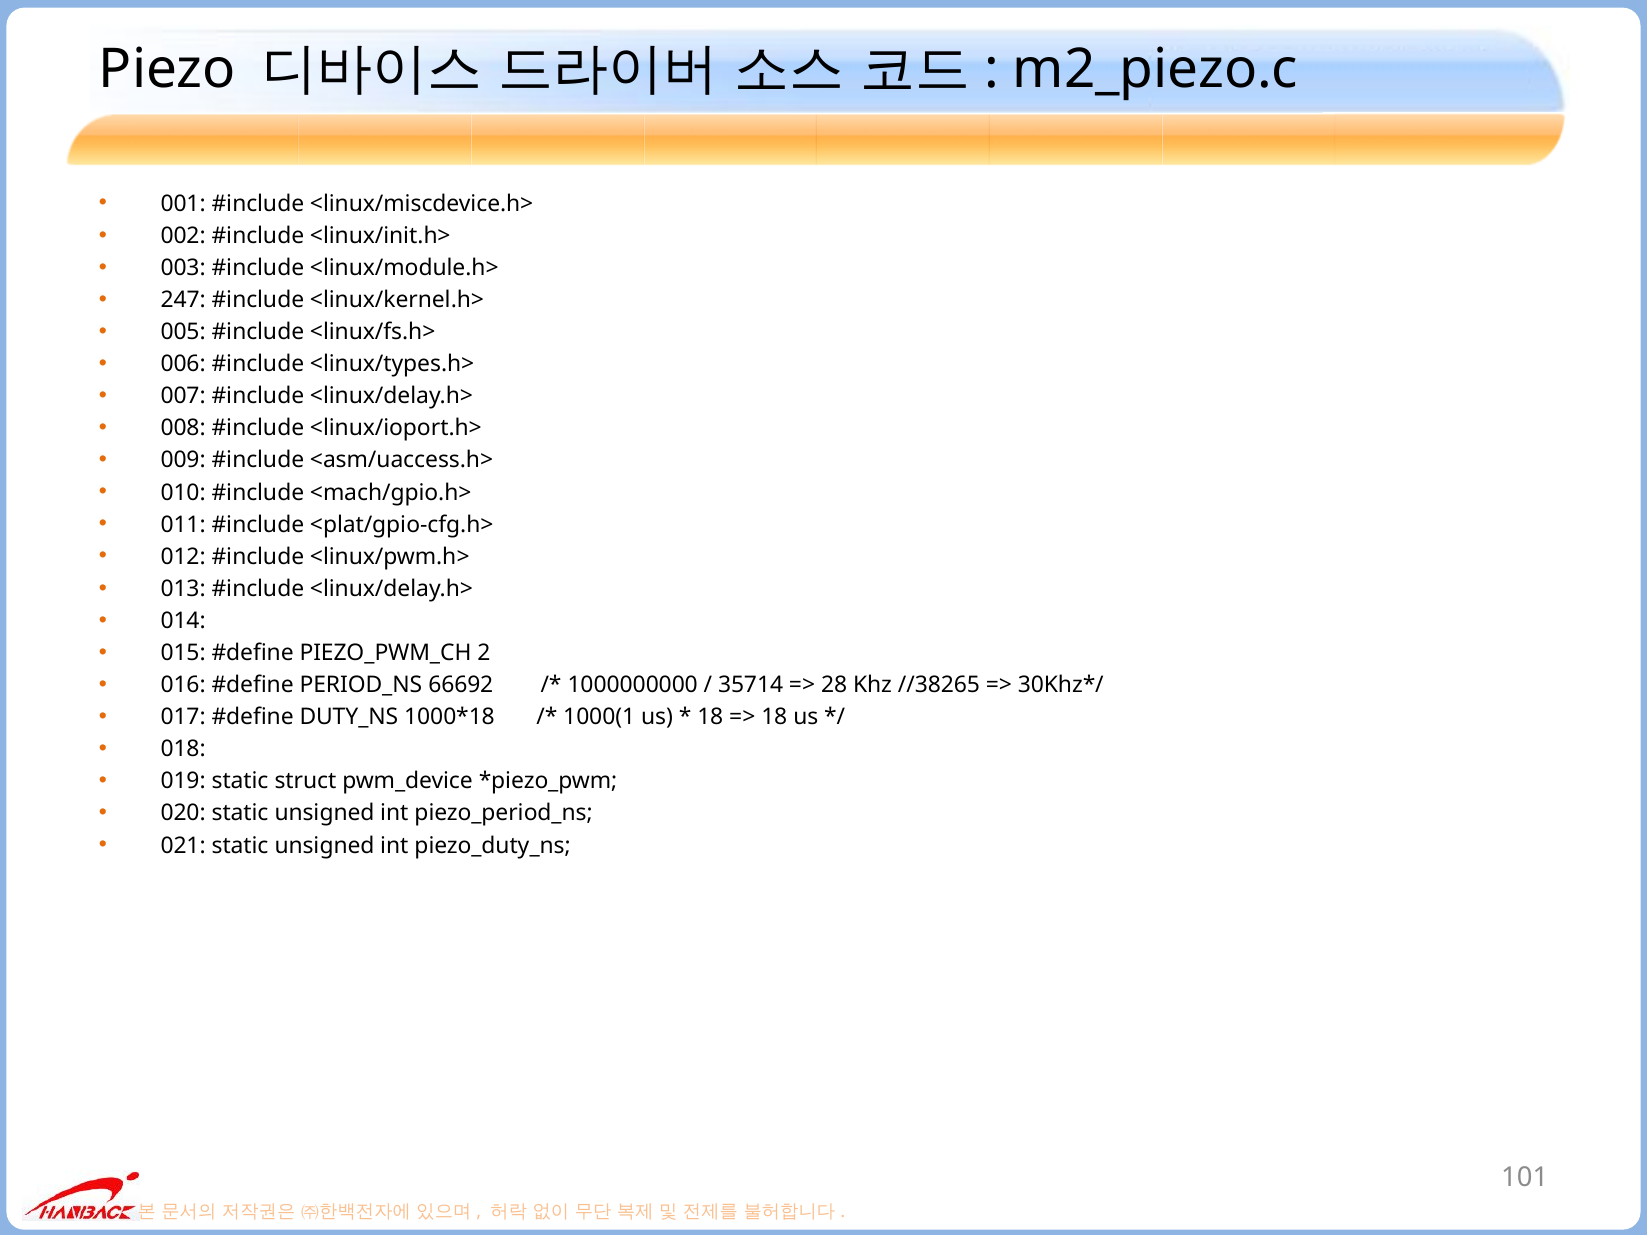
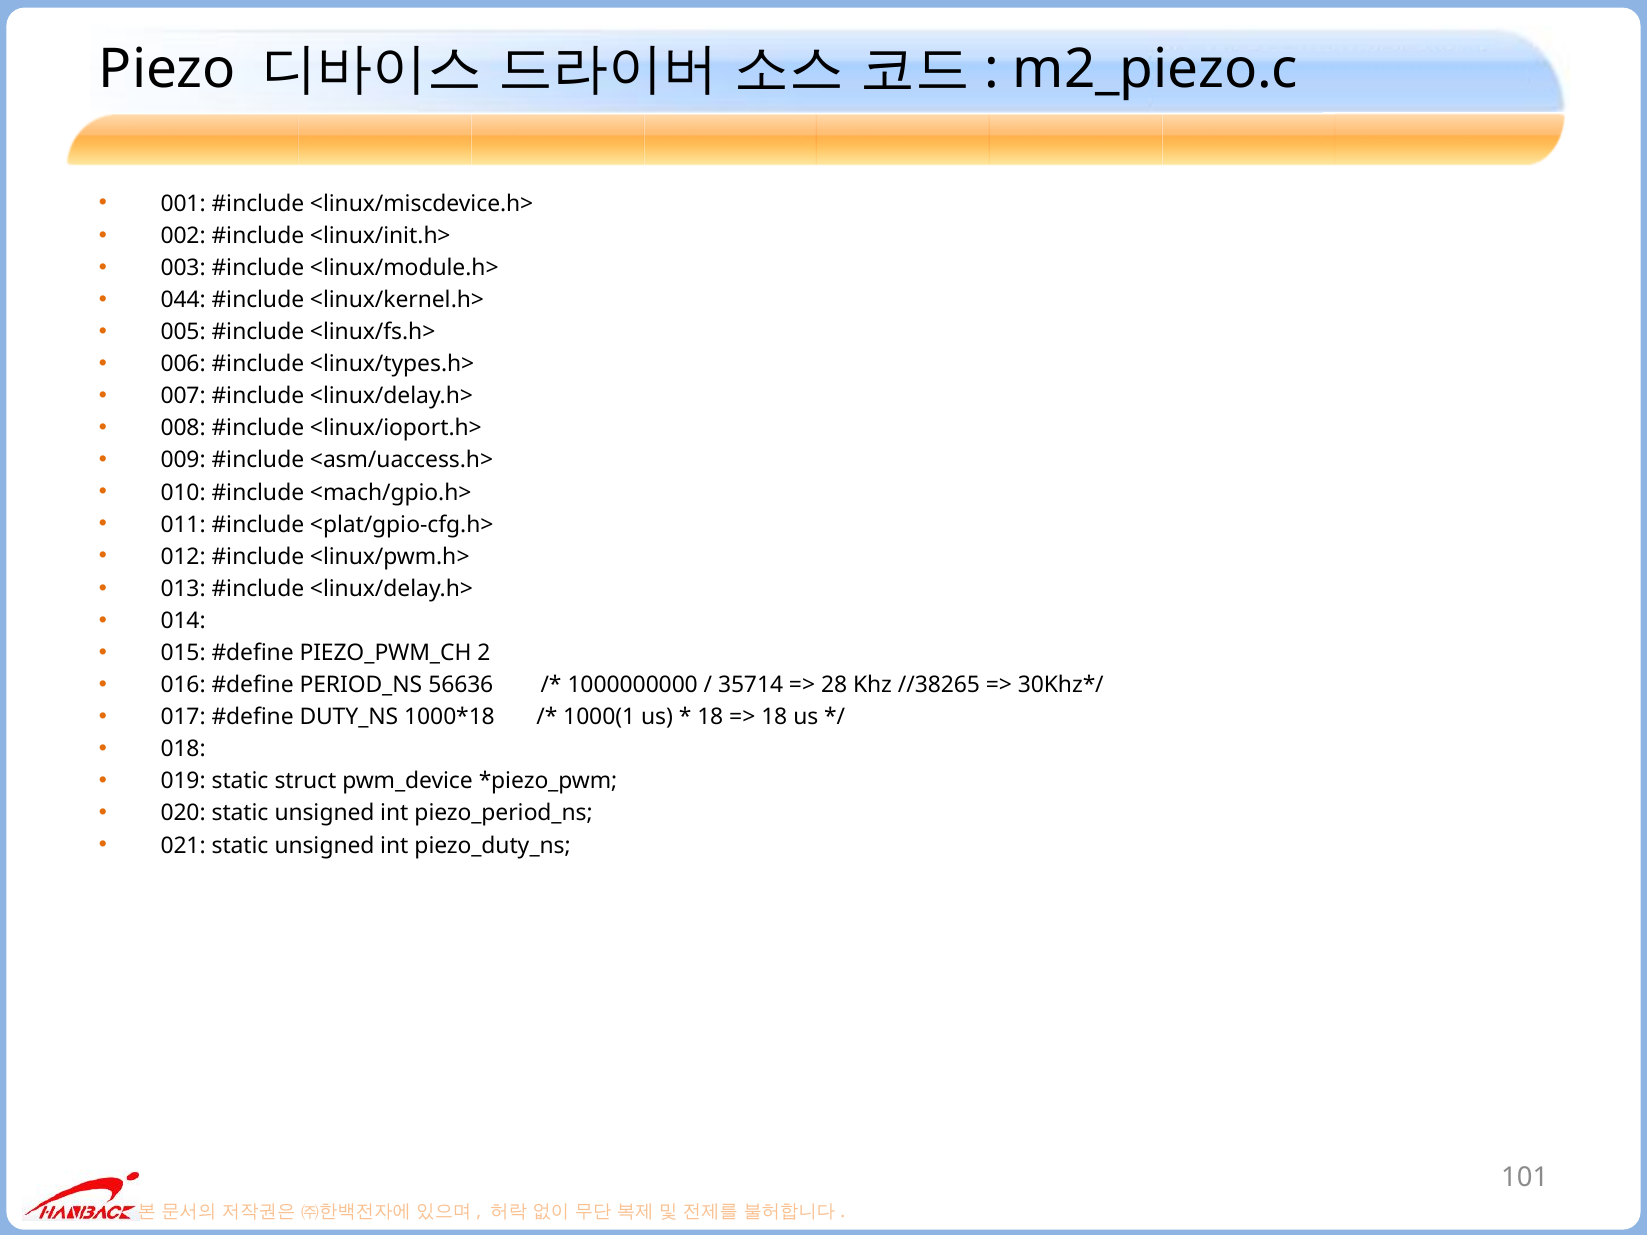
247: 247 -> 044 (183, 300)
66692: 66692 -> 56636 (461, 685)
